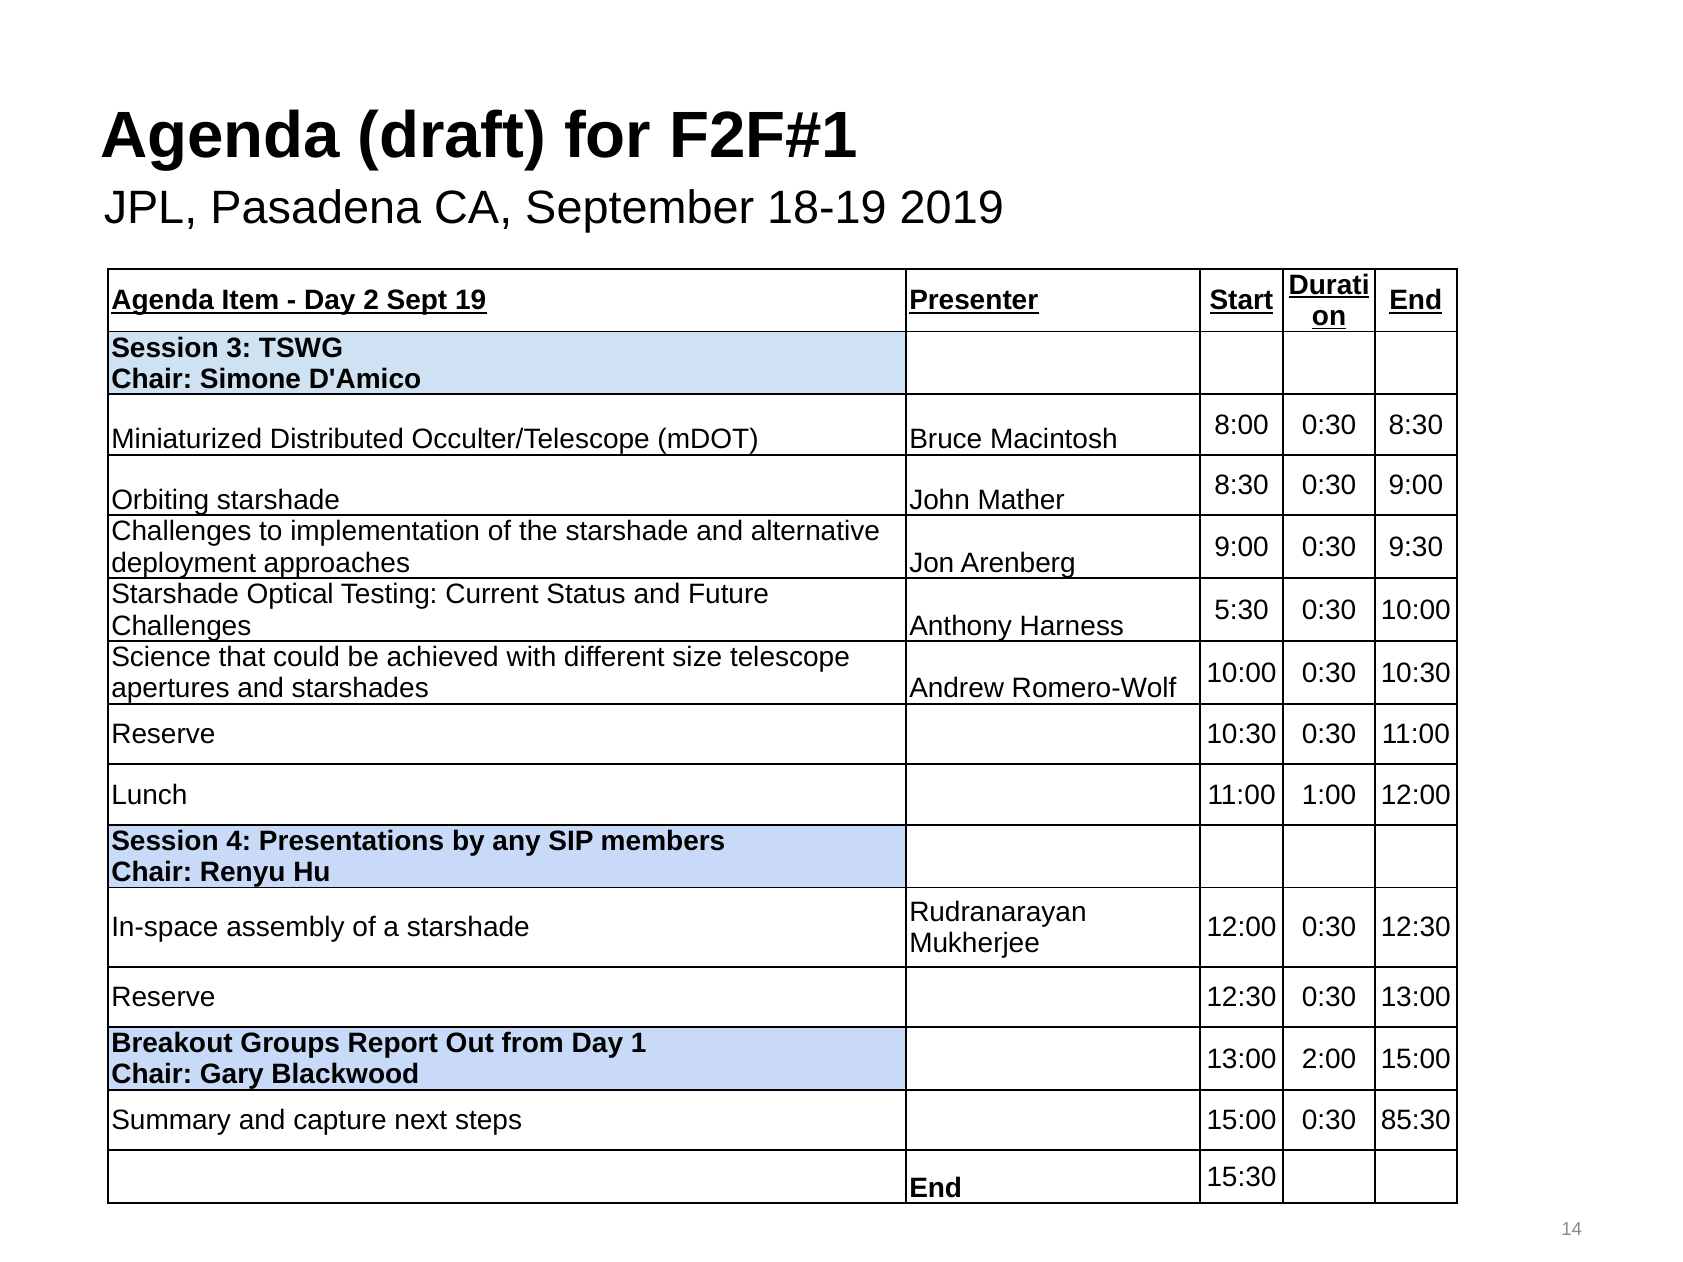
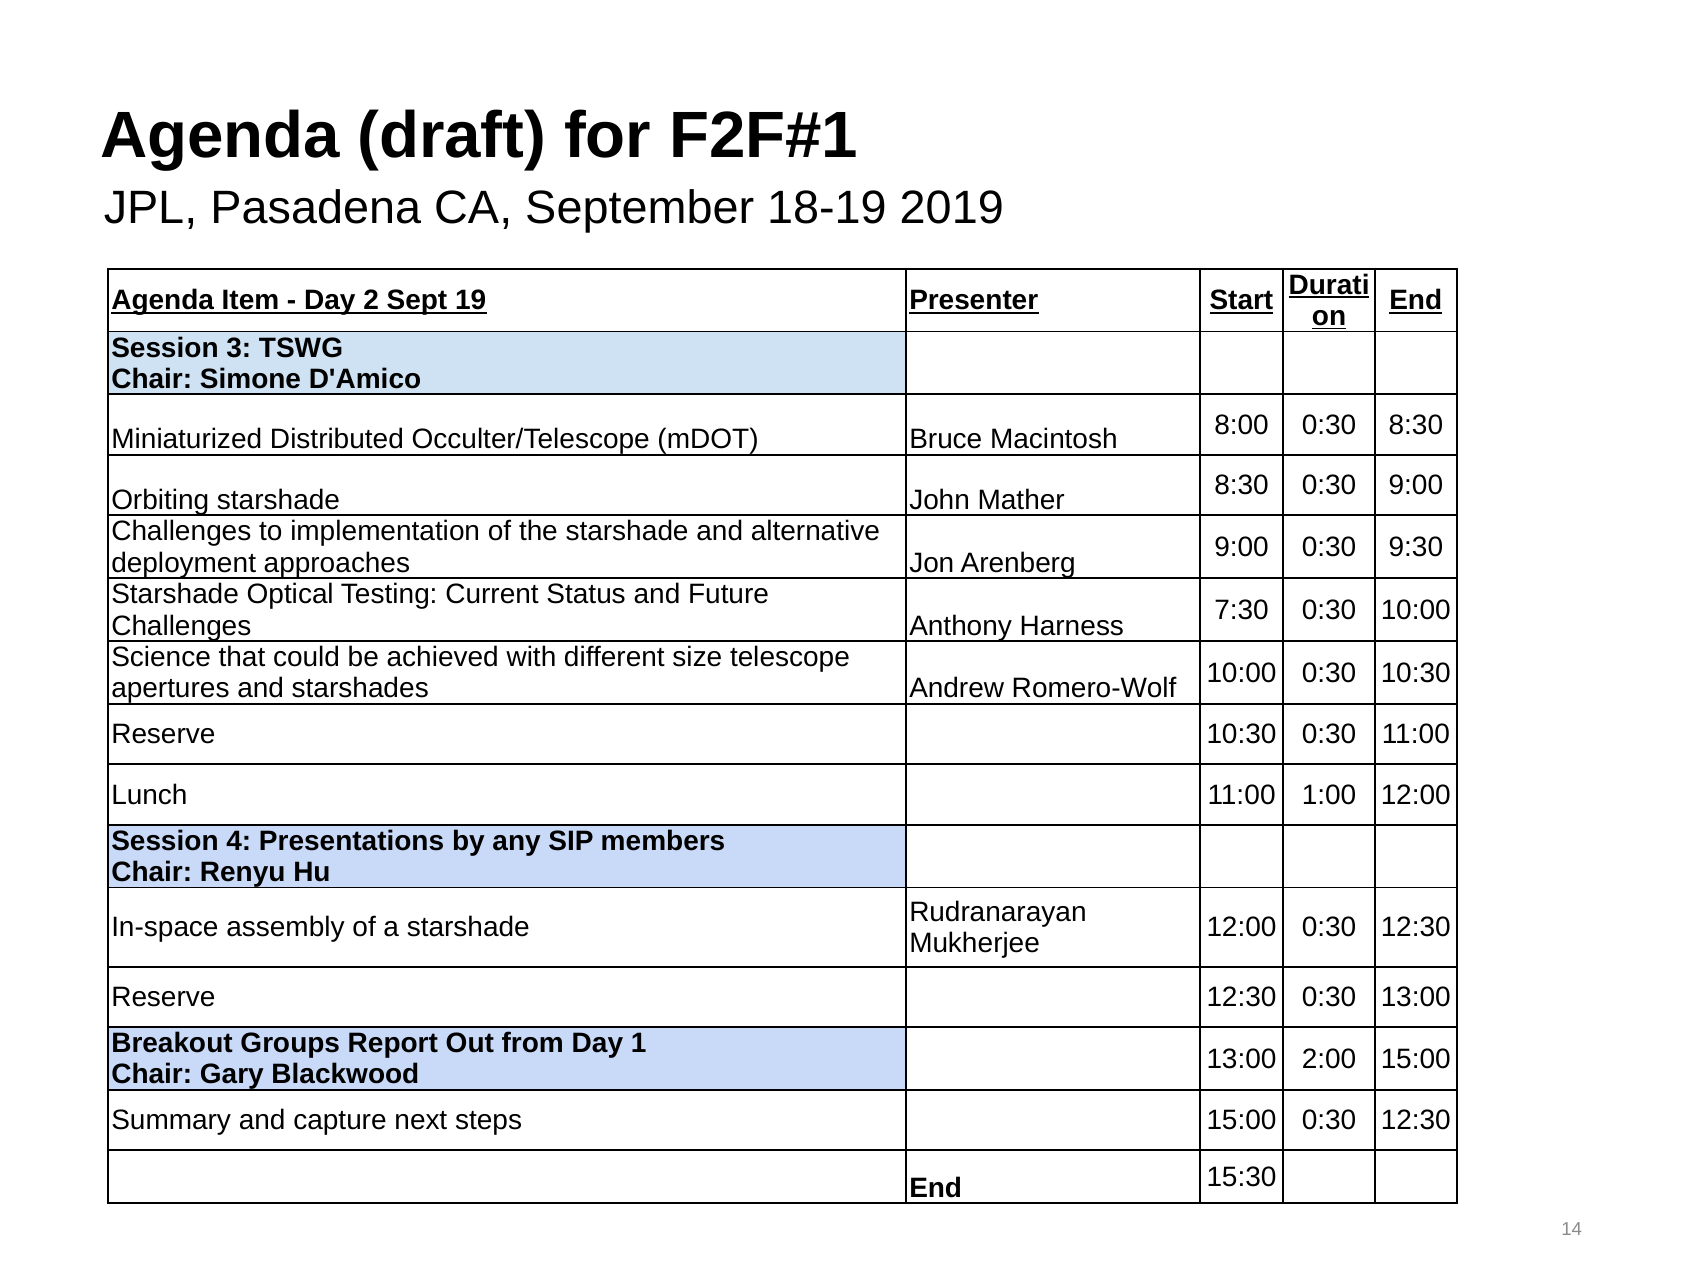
5:30: 5:30 -> 7:30 (1242, 610)
15:00 0:30 85:30: 85:30 -> 12:30 (1416, 1121)
